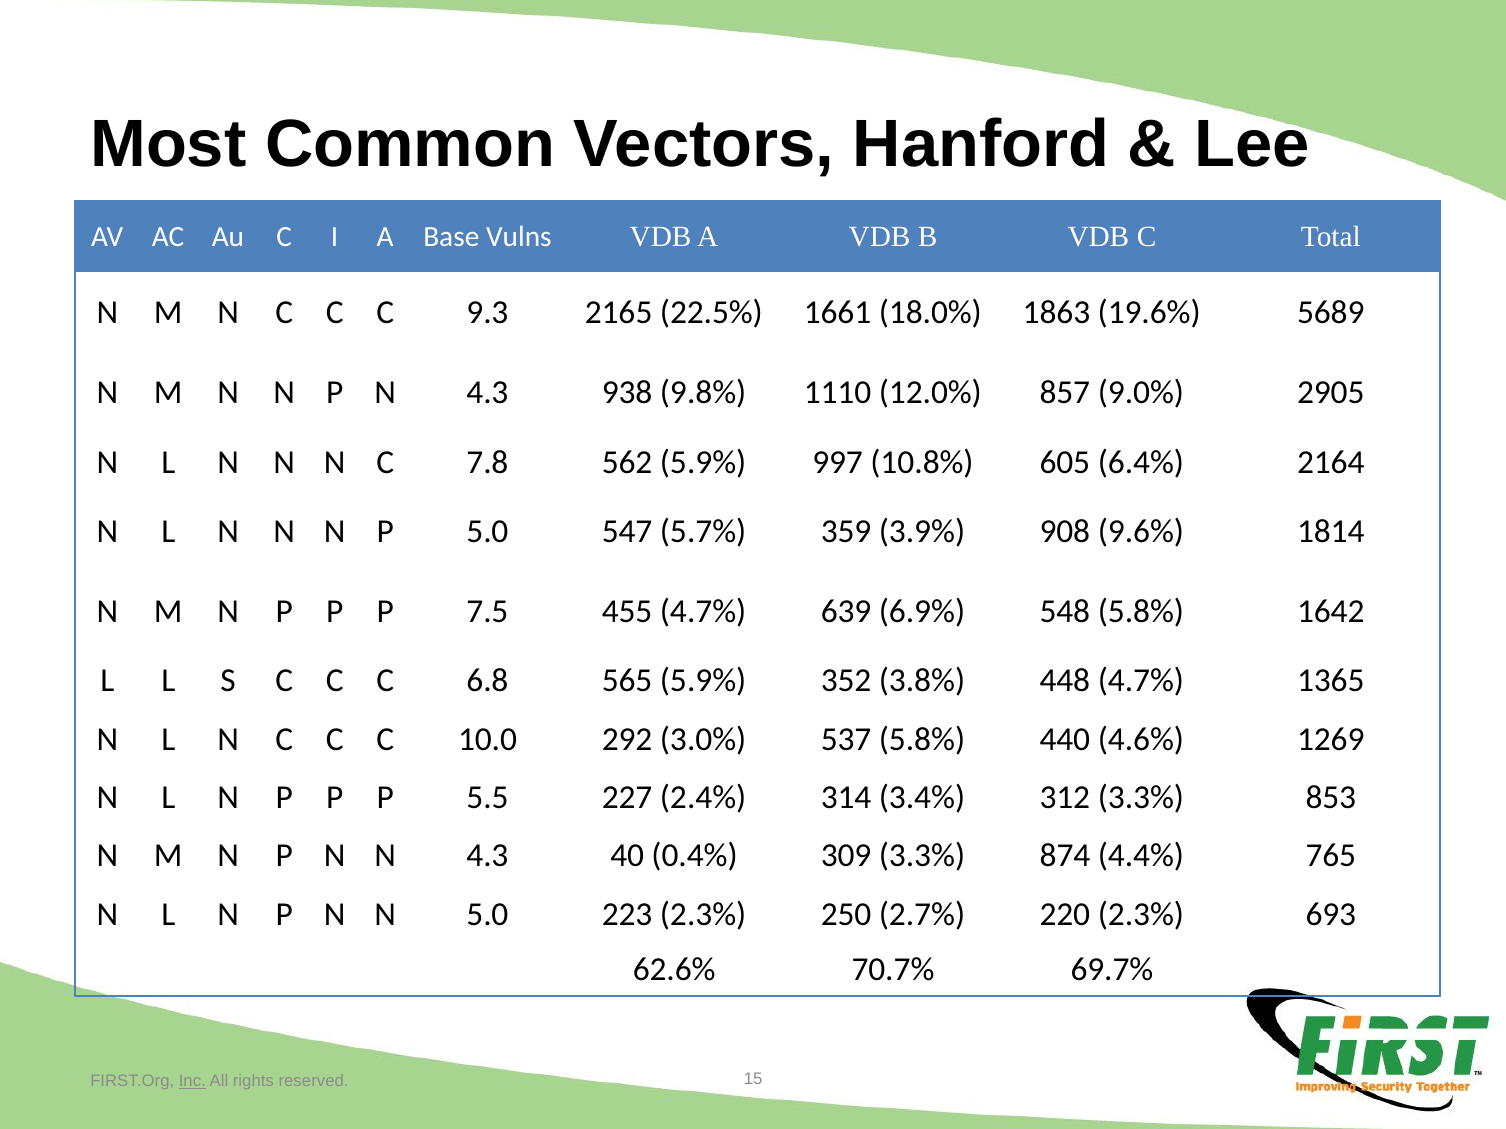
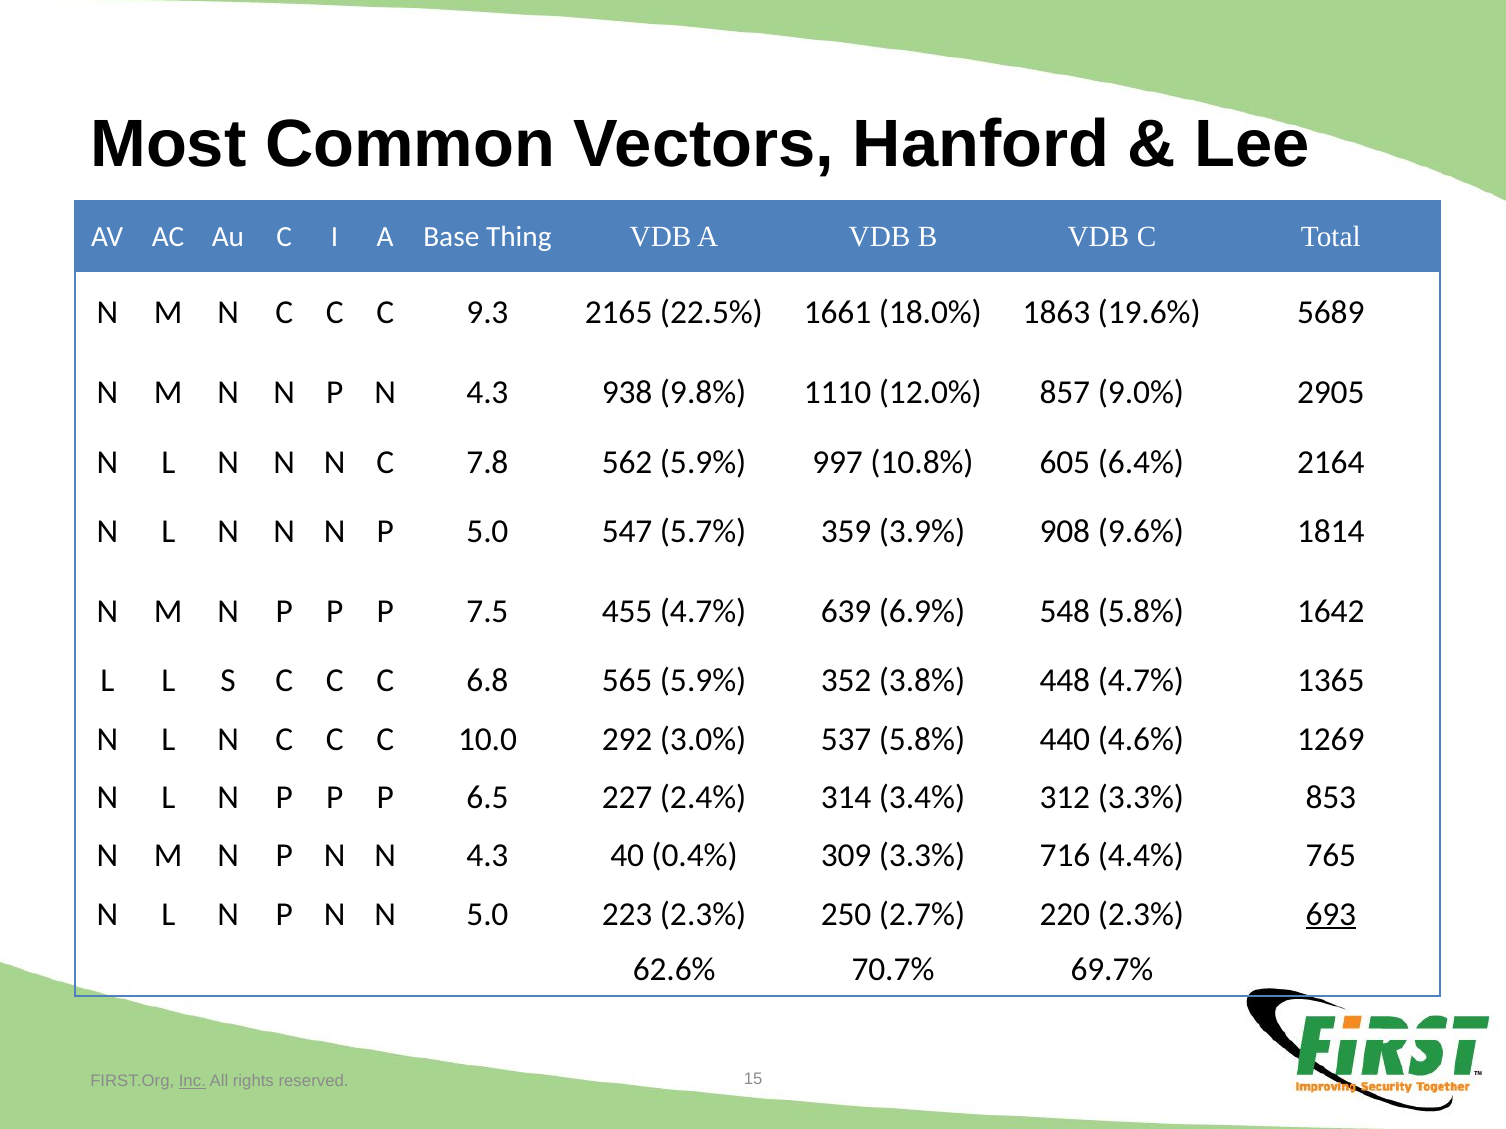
Vulns: Vulns -> Thing (519, 237)
5.5: 5.5 -> 6.5 (487, 798)
874: 874 -> 716 (1065, 856)
693 underline: none -> present (1331, 915)
